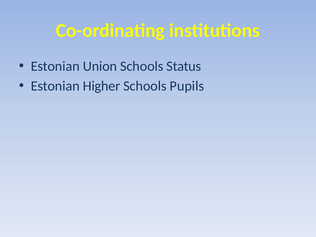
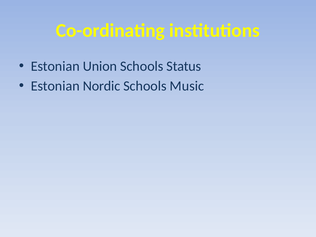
Higher: Higher -> Nordic (102, 86)
Pupils: Pupils -> Music (187, 86)
